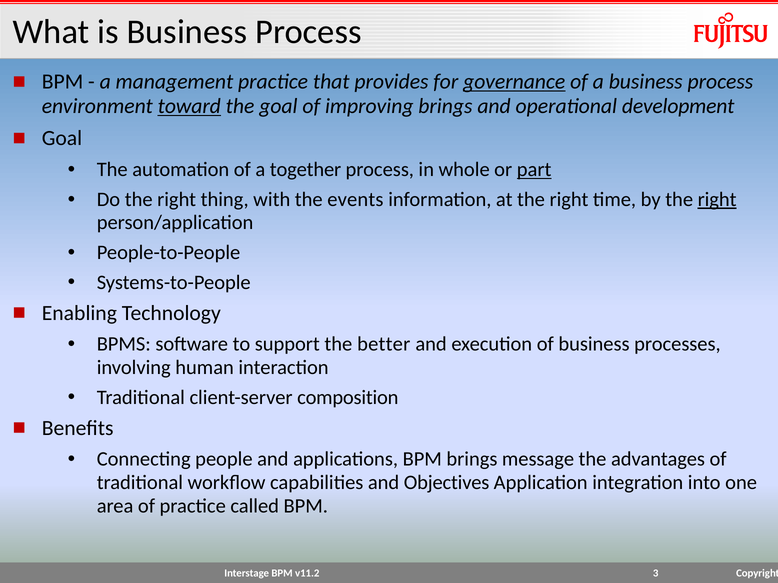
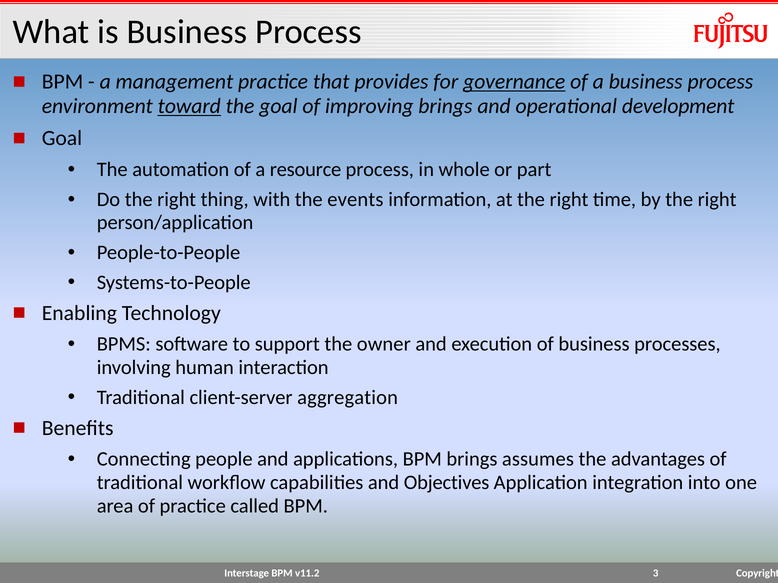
together: together -> resource (306, 170)
part underline: present -> none (534, 170)
right underline: present -> none (717, 200)
better: better -> owner (384, 344)
composition: composition -> aggregation (348, 398)
message: message -> assumes (538, 460)
